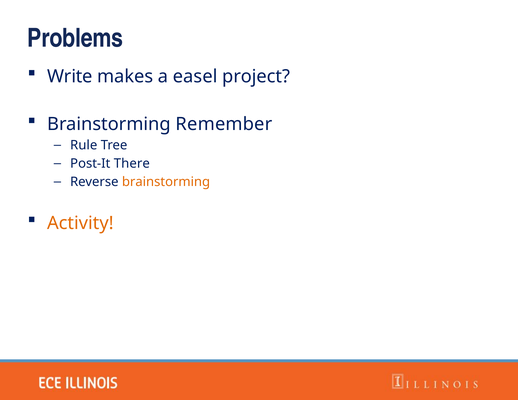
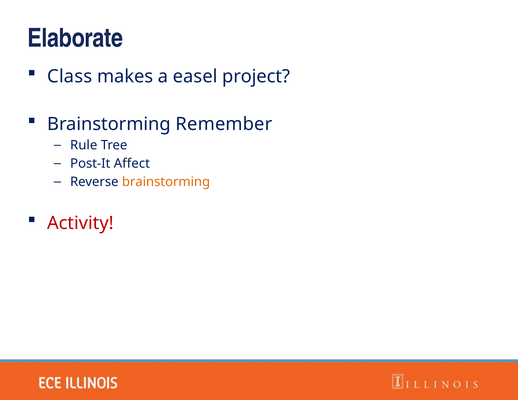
Problems: Problems -> Elaborate (75, 38)
Write: Write -> Class (70, 77)
There: There -> Affect (132, 164)
Activity colour: orange -> red (81, 223)
